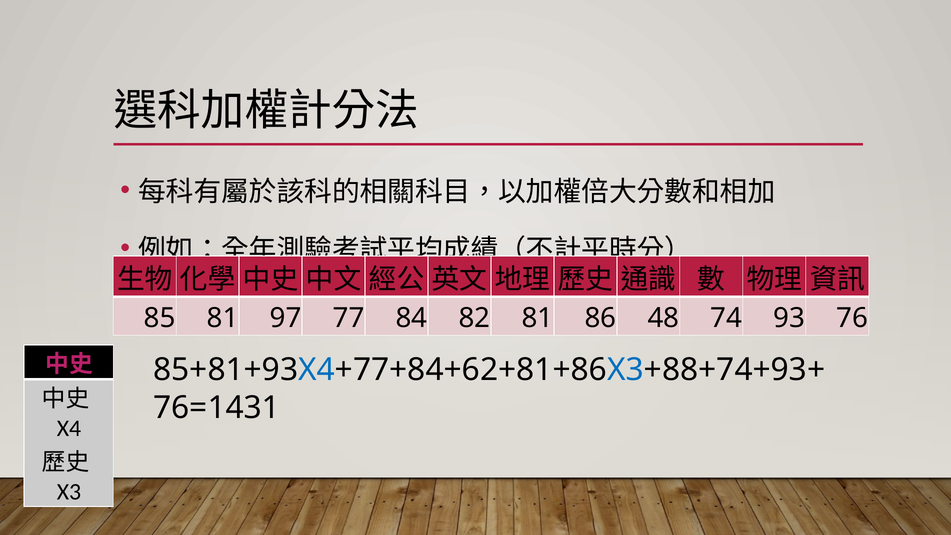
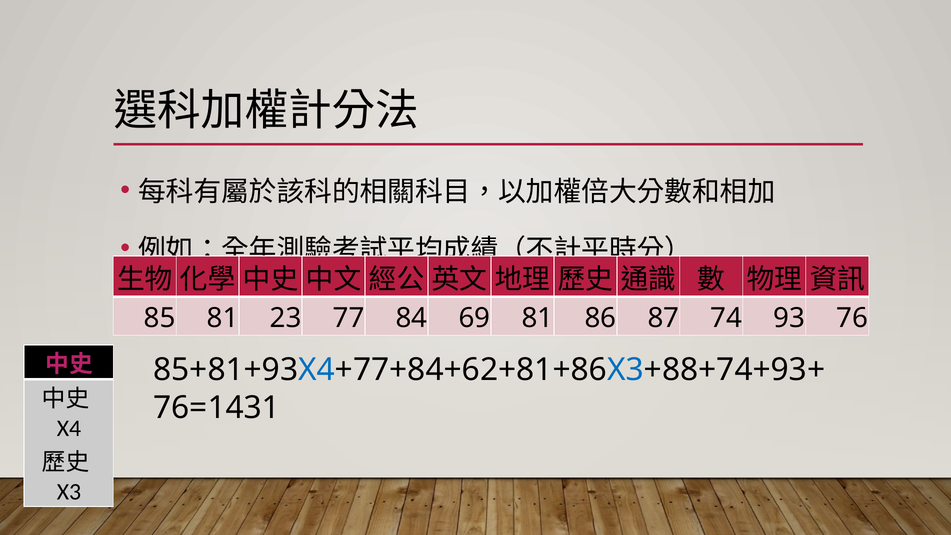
97: 97 -> 23 (286, 318)
82: 82 -> 69 (474, 318)
48: 48 -> 87 (663, 318)
